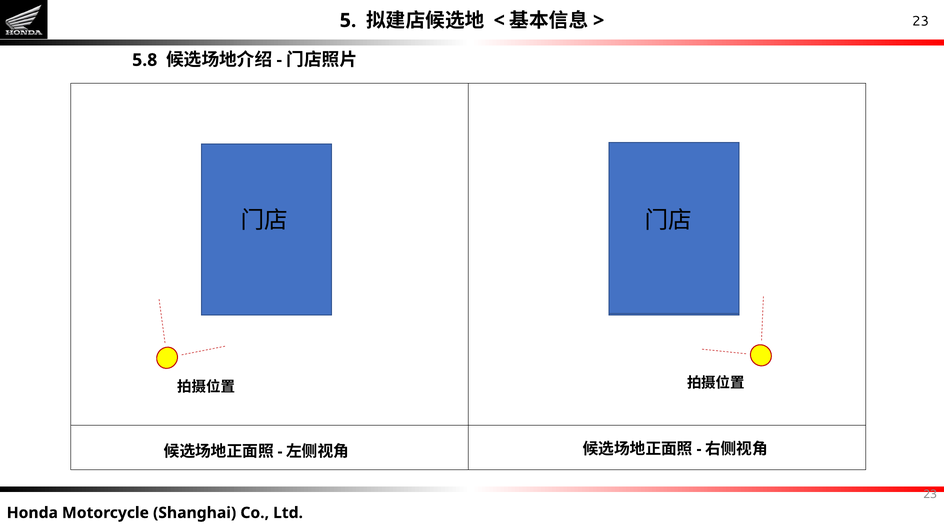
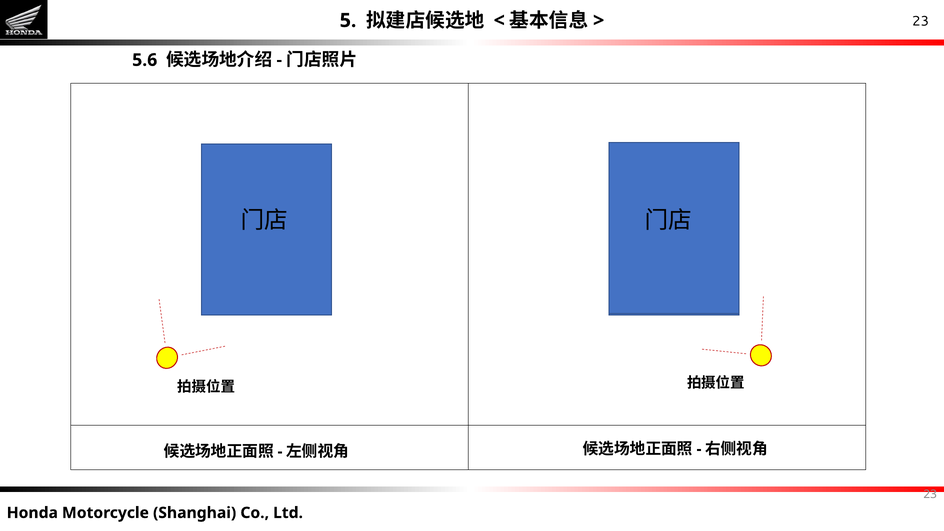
5.8: 5.8 -> 5.6 (145, 60)
